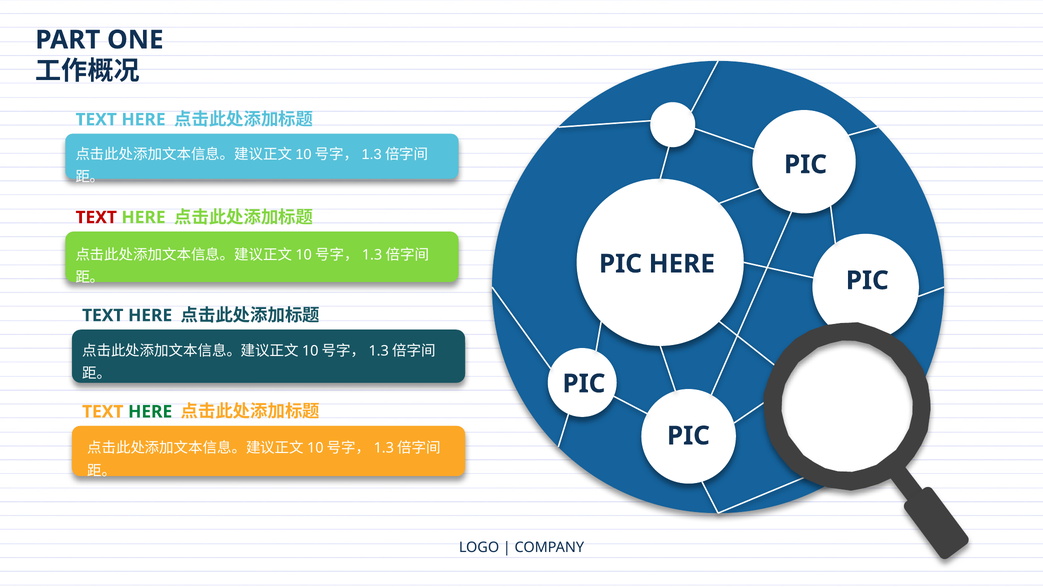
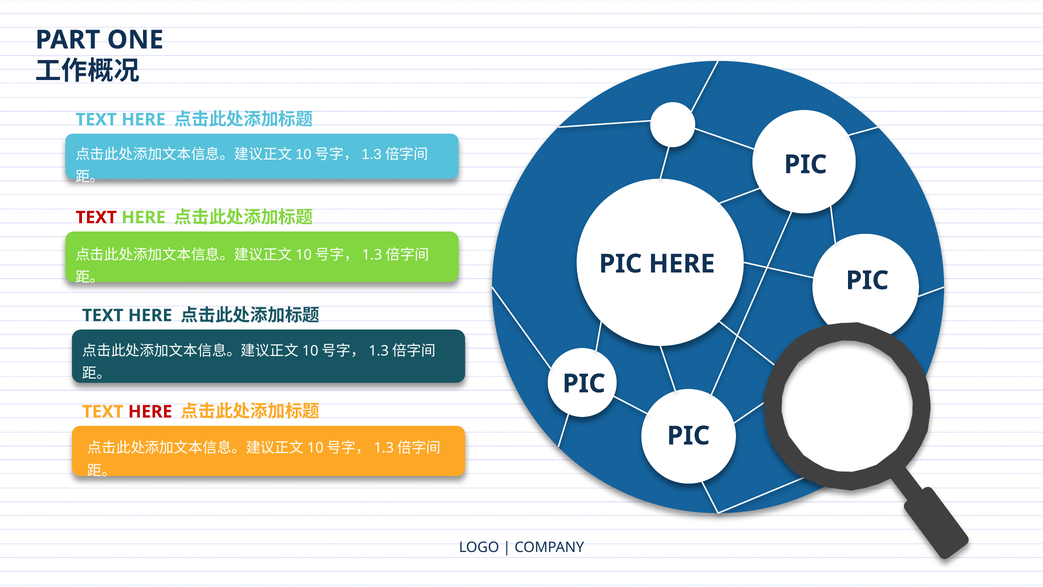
HERE colour: green -> red (150, 412)
